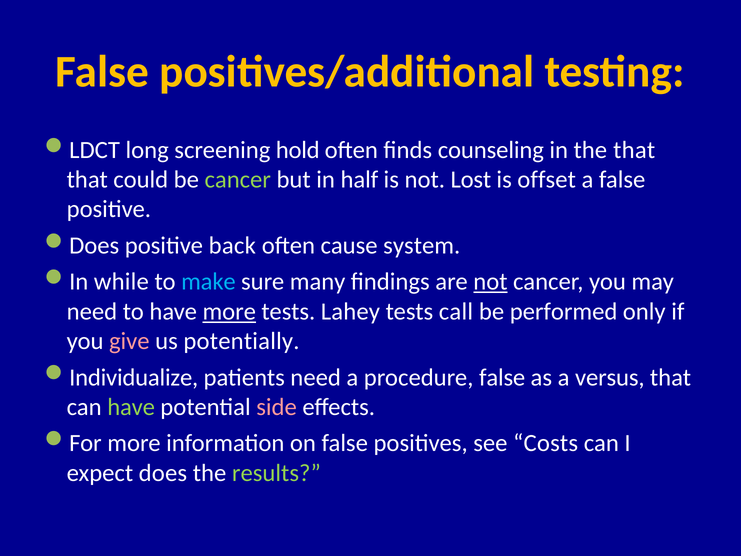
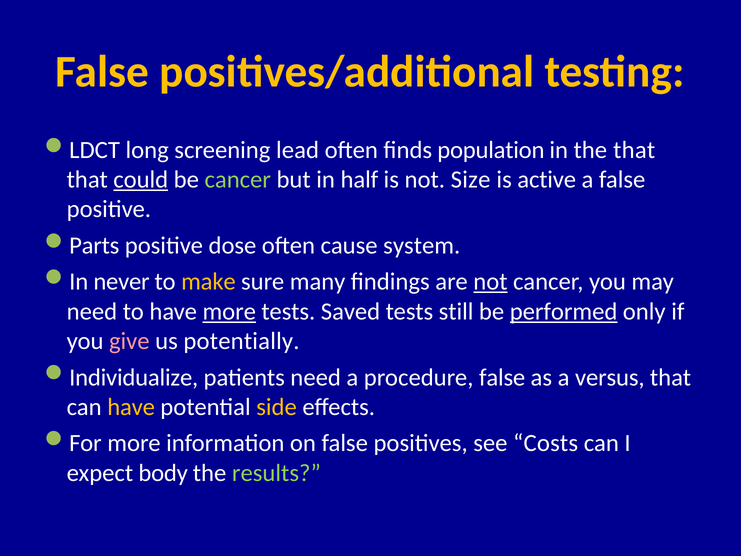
hold: hold -> lead (298, 150)
counseling: counseling -> population (491, 150)
could underline: none -> present (141, 180)
Lost: Lost -> Size (471, 180)
offset: offset -> active (547, 180)
Does: Does -> Parts (94, 245)
back: back -> dose (232, 245)
while: while -> never (122, 282)
make colour: light blue -> yellow (208, 282)
Lahey: Lahey -> Saved (351, 311)
call: call -> still (456, 311)
performed underline: none -> present (564, 311)
have colour: light green -> yellow (131, 407)
side colour: pink -> yellow (277, 407)
expect does: does -> body (163, 473)
